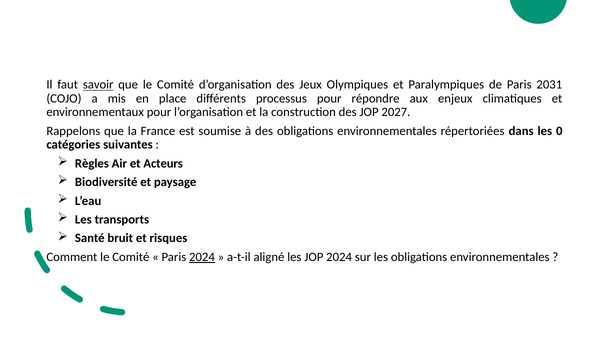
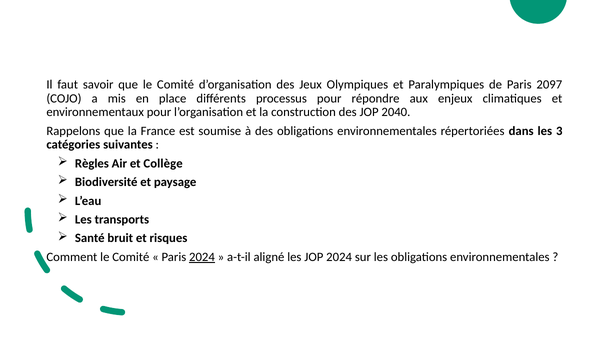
savoir underline: present -> none (98, 85)
2031: 2031 -> 2097 (549, 85)
2027: 2027 -> 2040 (396, 112)
0: 0 -> 3 (559, 131)
Acteurs: Acteurs -> Collège (163, 164)
